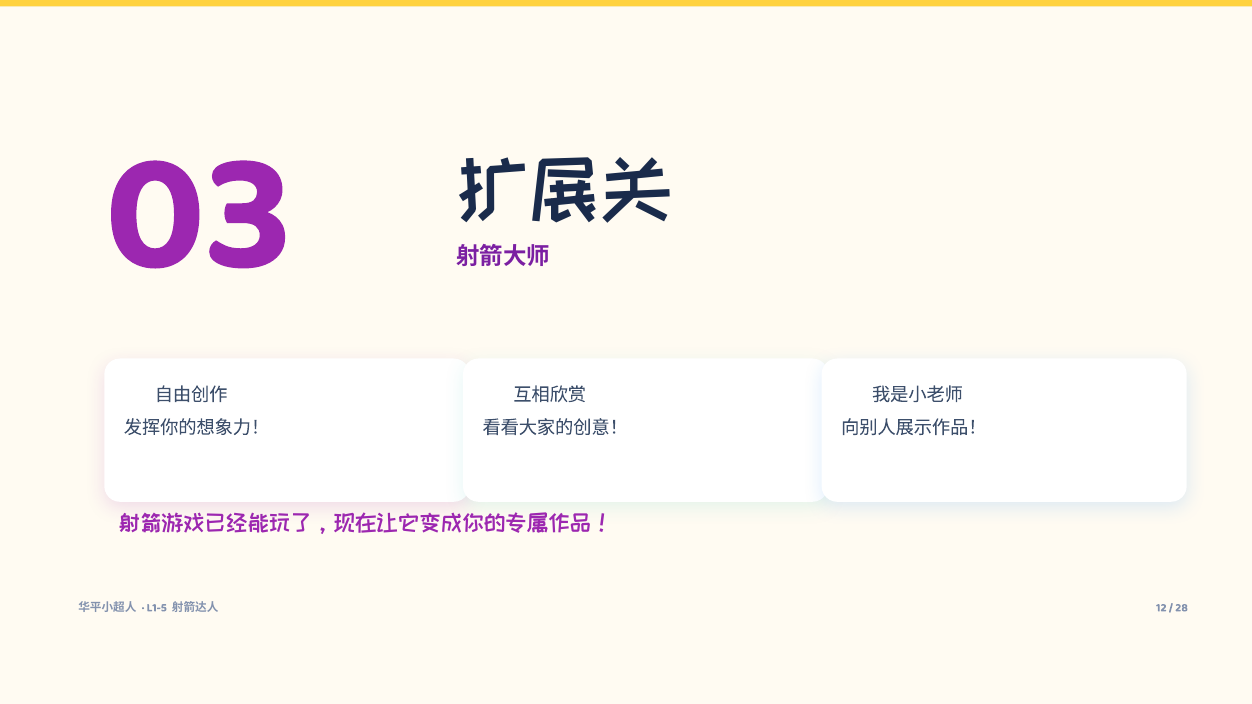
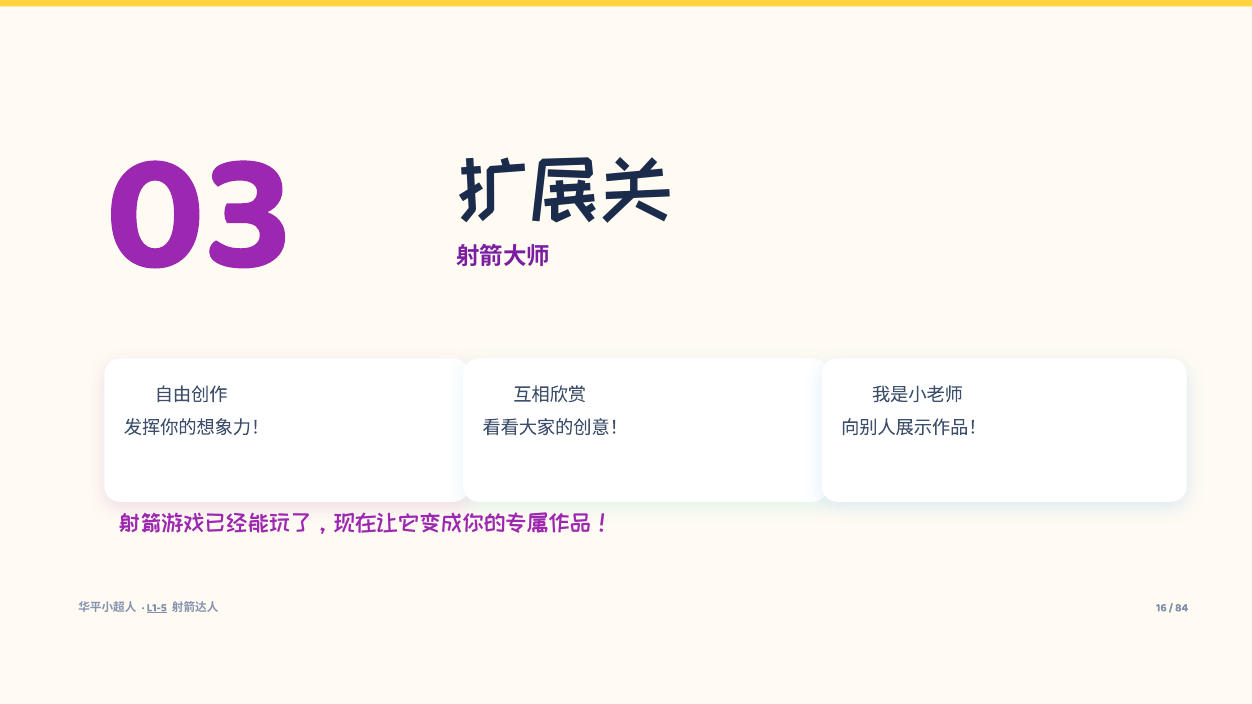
L1-5 underline: none -> present (157, 608)
12: 12 -> 16 (1161, 608)
28: 28 -> 84 (1182, 608)
